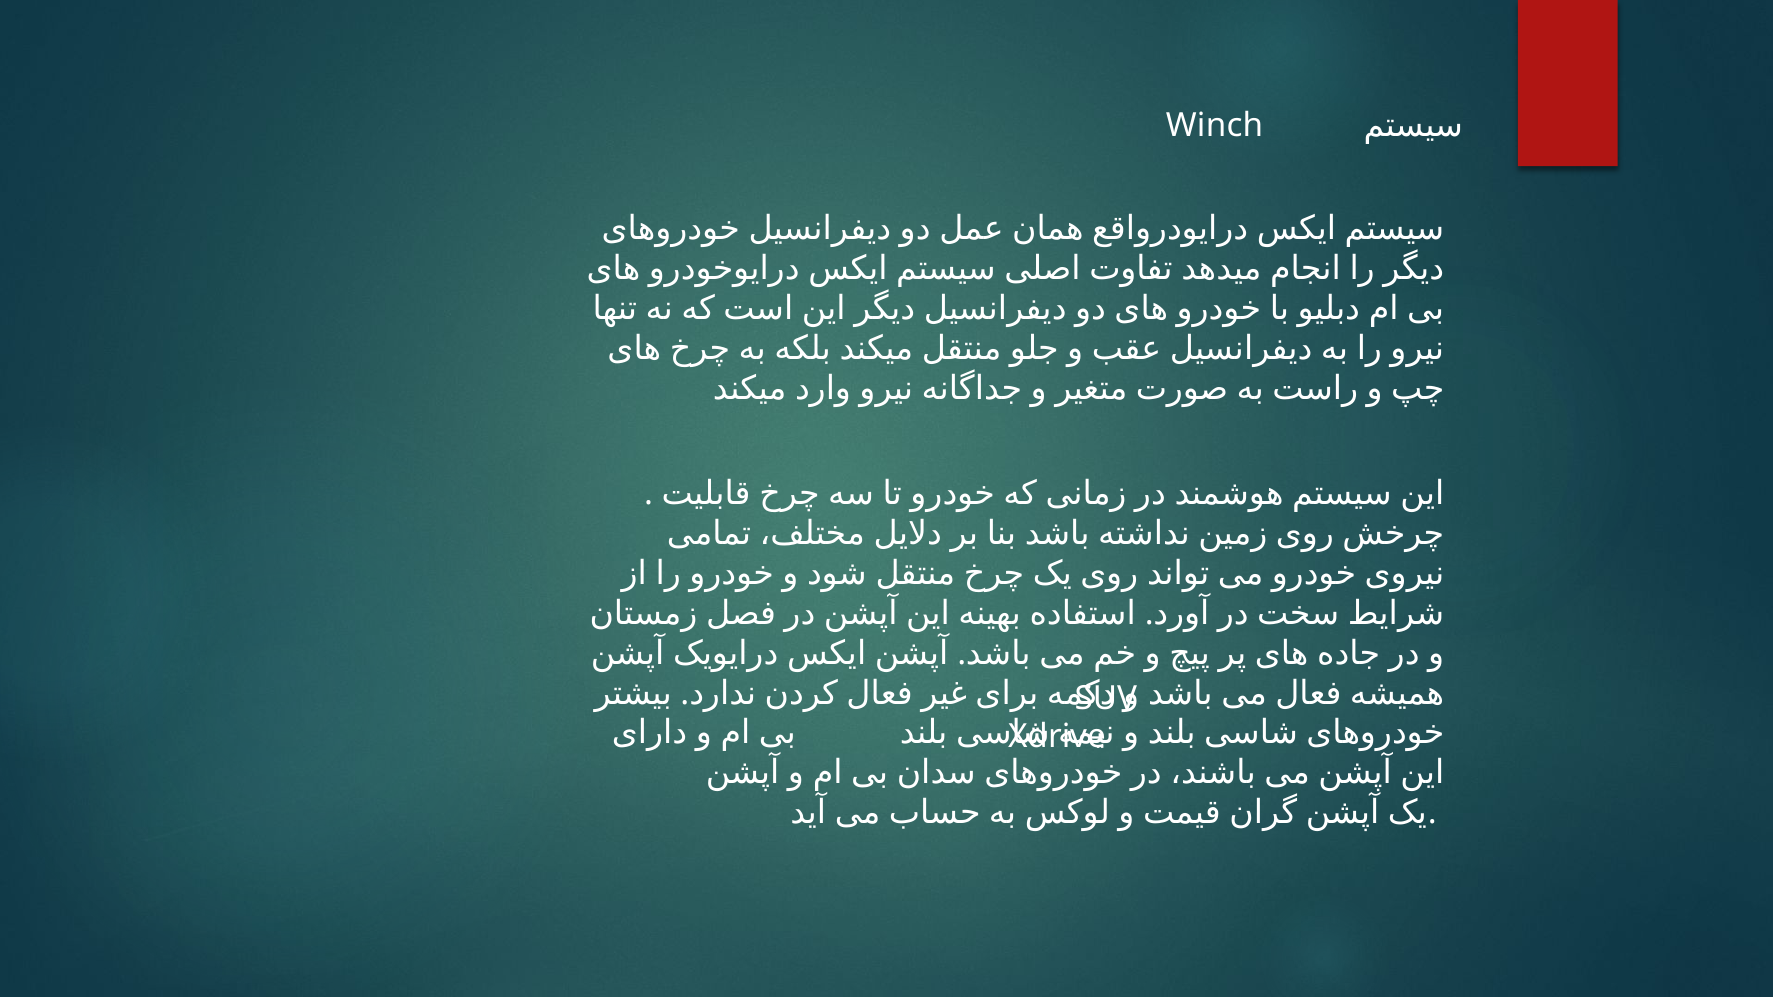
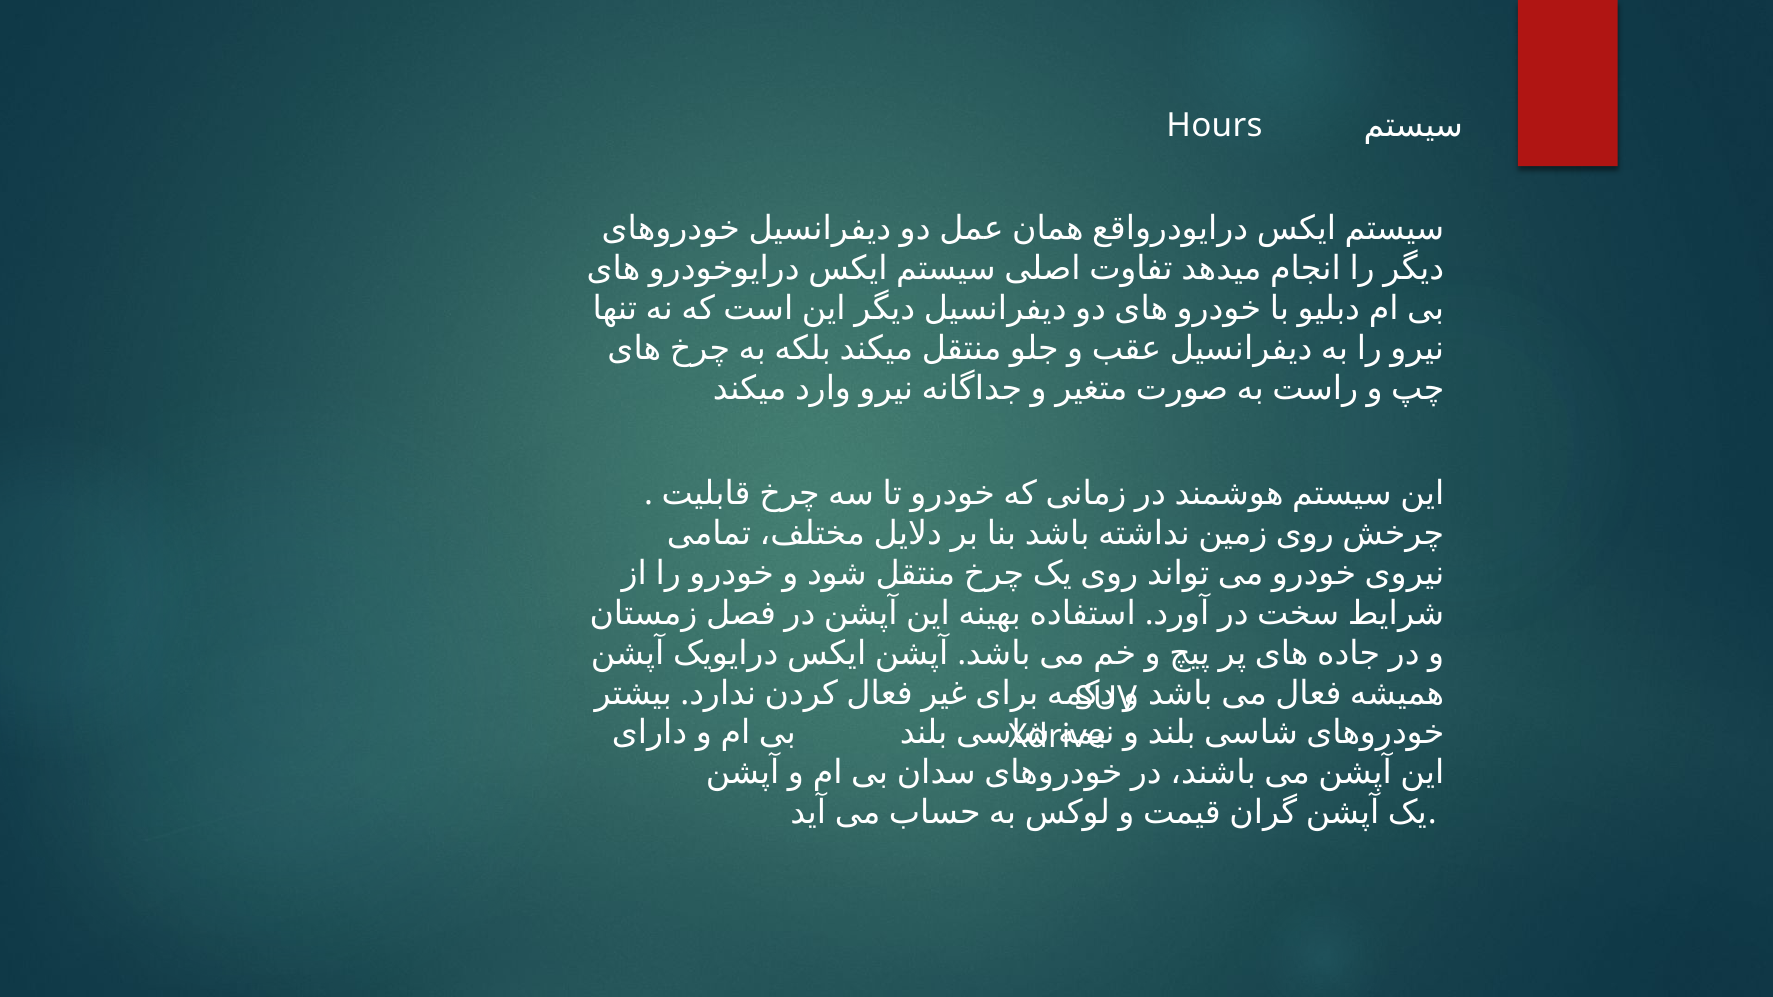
Winch: Winch -> Hours (1214, 125)
